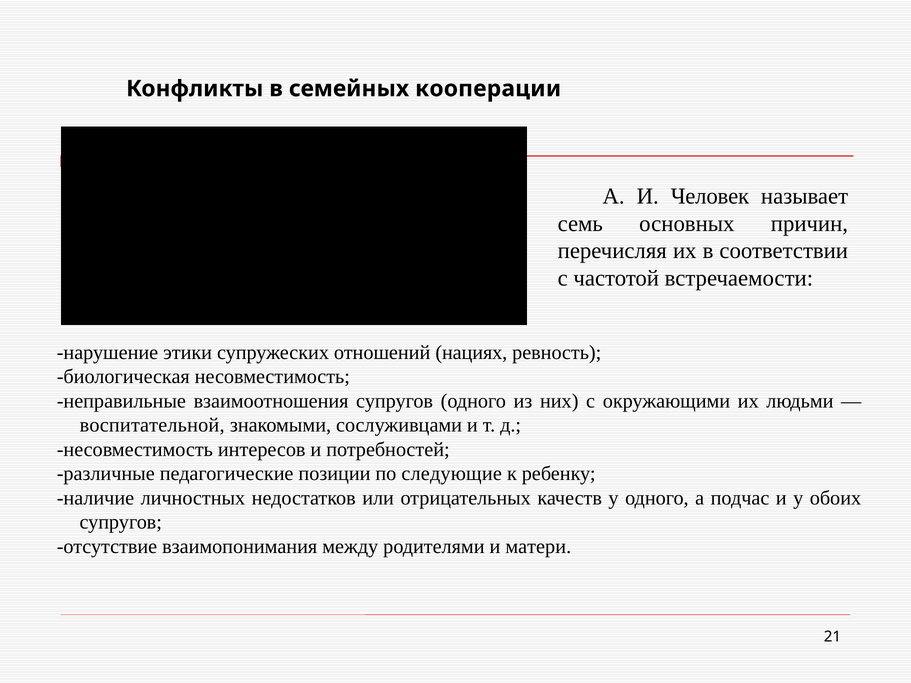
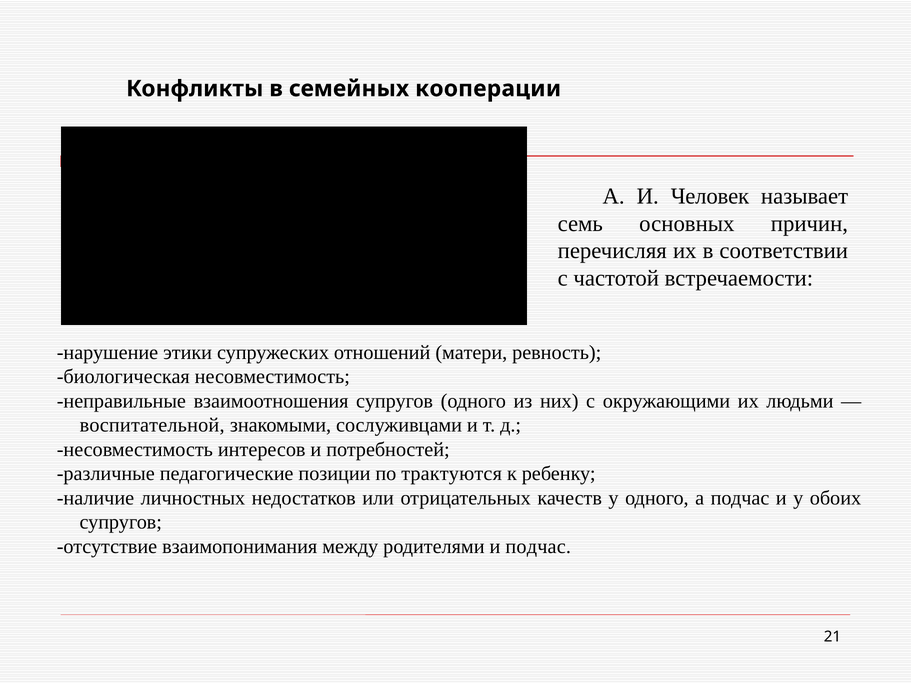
нациях: нациях -> матери (471, 352)
следующие: следующие -> трактуются (452, 474)
и матери: матери -> подчас (538, 547)
